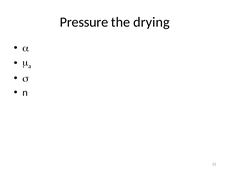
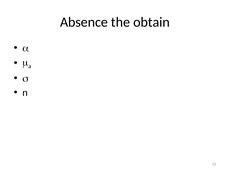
Pressure: Pressure -> Absence (84, 22)
drying: drying -> obtain (152, 22)
